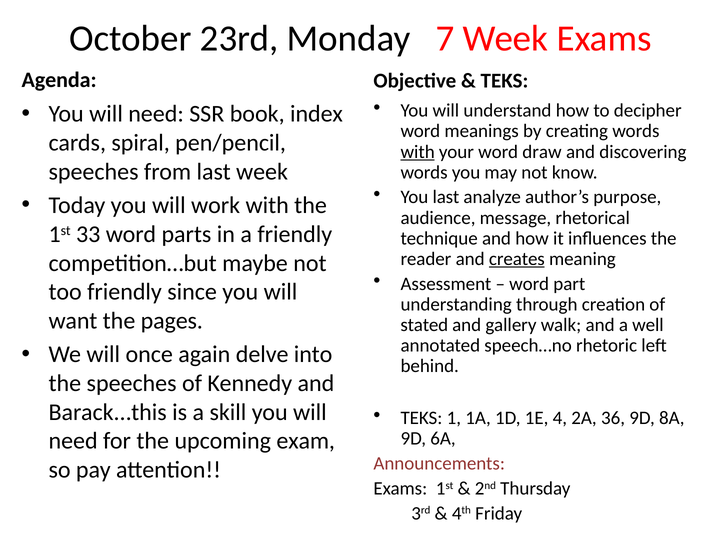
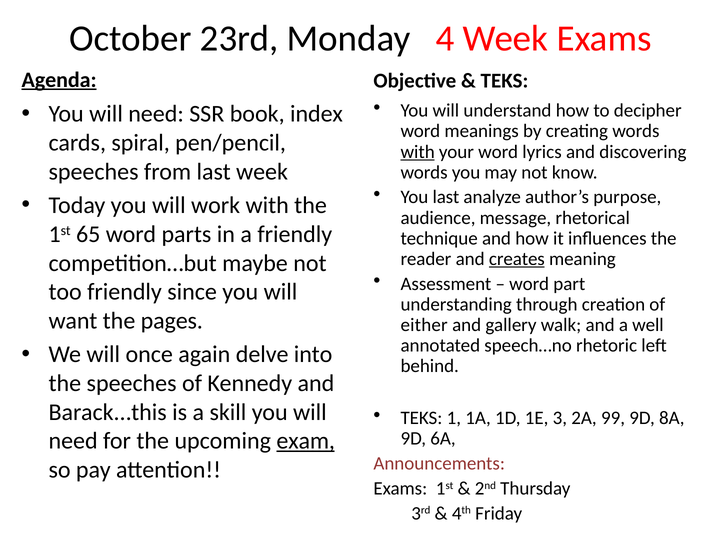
7: 7 -> 4 (445, 39)
Agenda underline: none -> present (59, 80)
draw: draw -> lyrics (542, 152)
33: 33 -> 65 (88, 234)
stated: stated -> either (424, 325)
4: 4 -> 3 (560, 418)
36: 36 -> 99 (613, 418)
exam underline: none -> present (306, 441)
